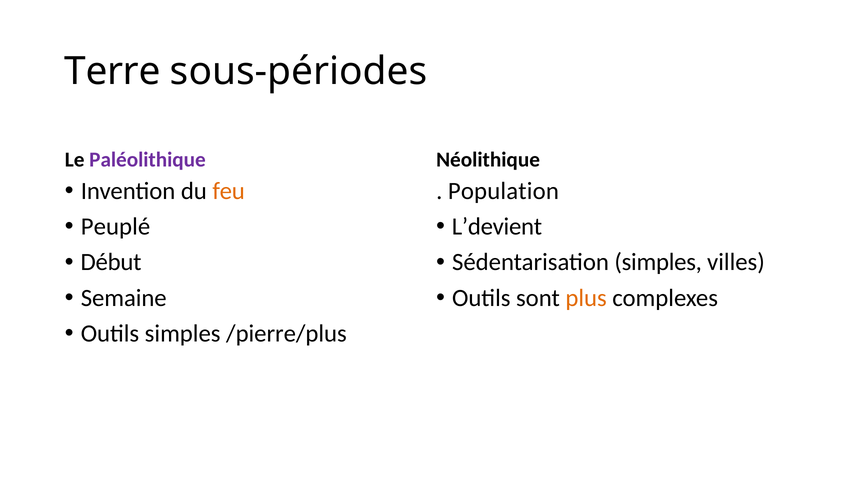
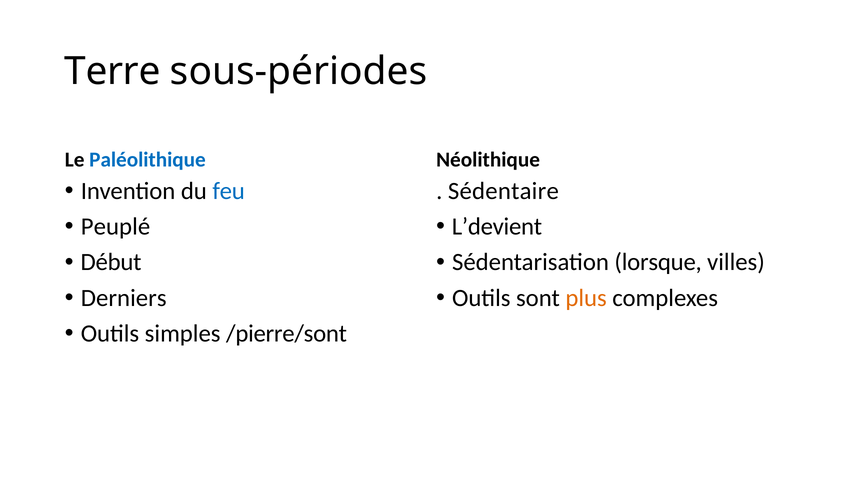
Paléolithique colour: purple -> blue (147, 160)
feu colour: orange -> blue (229, 191)
Population: Population -> Sédentaire (503, 191)
Sédentarisation simples: simples -> lorsque (658, 262)
Semaine: Semaine -> Derniers (124, 298)
/pierre/plus: /pierre/plus -> /pierre/sont (287, 333)
